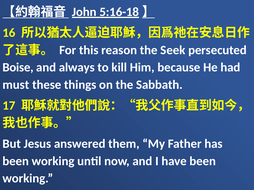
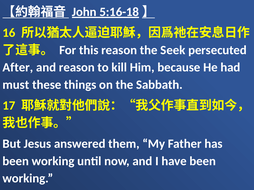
Boise: Boise -> After (18, 68)
and always: always -> reason (77, 68)
